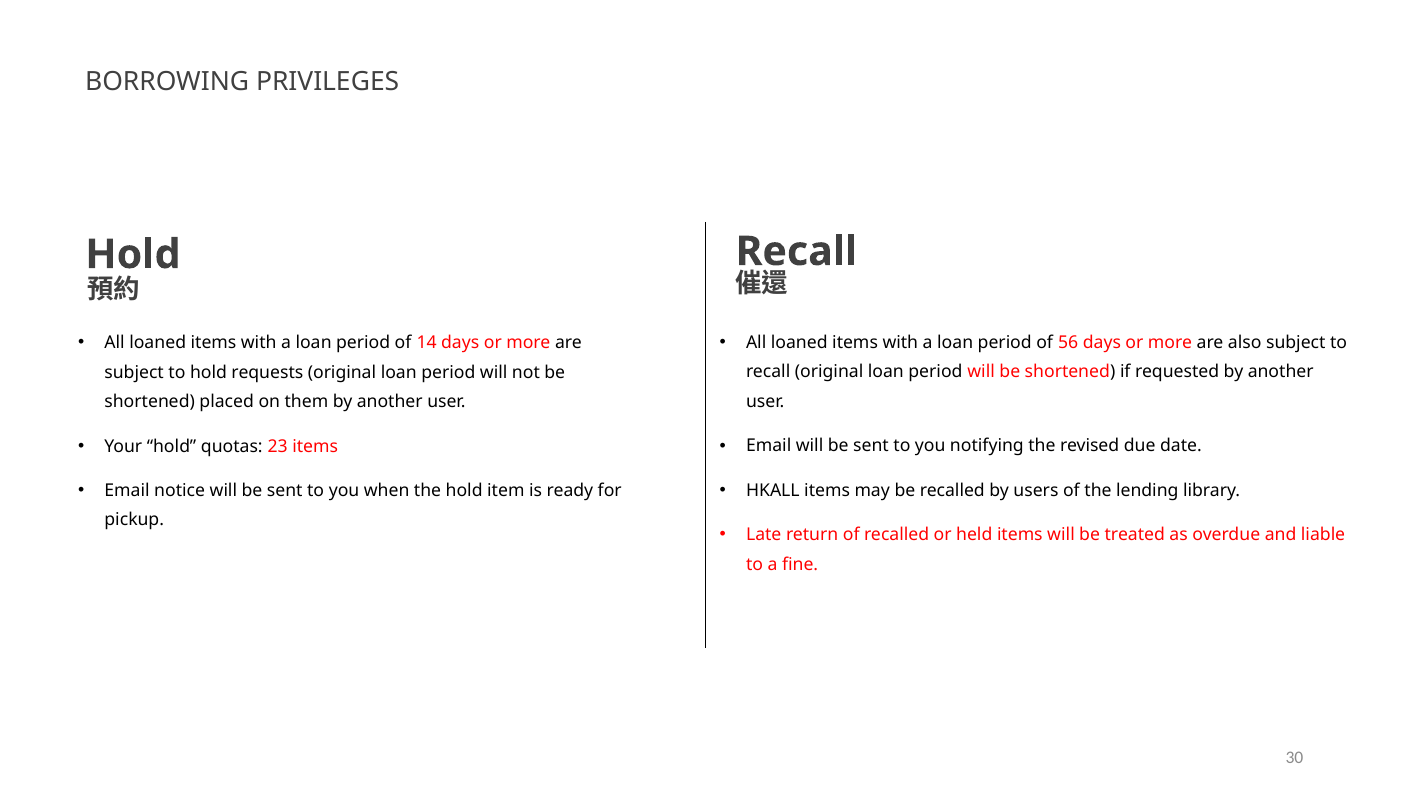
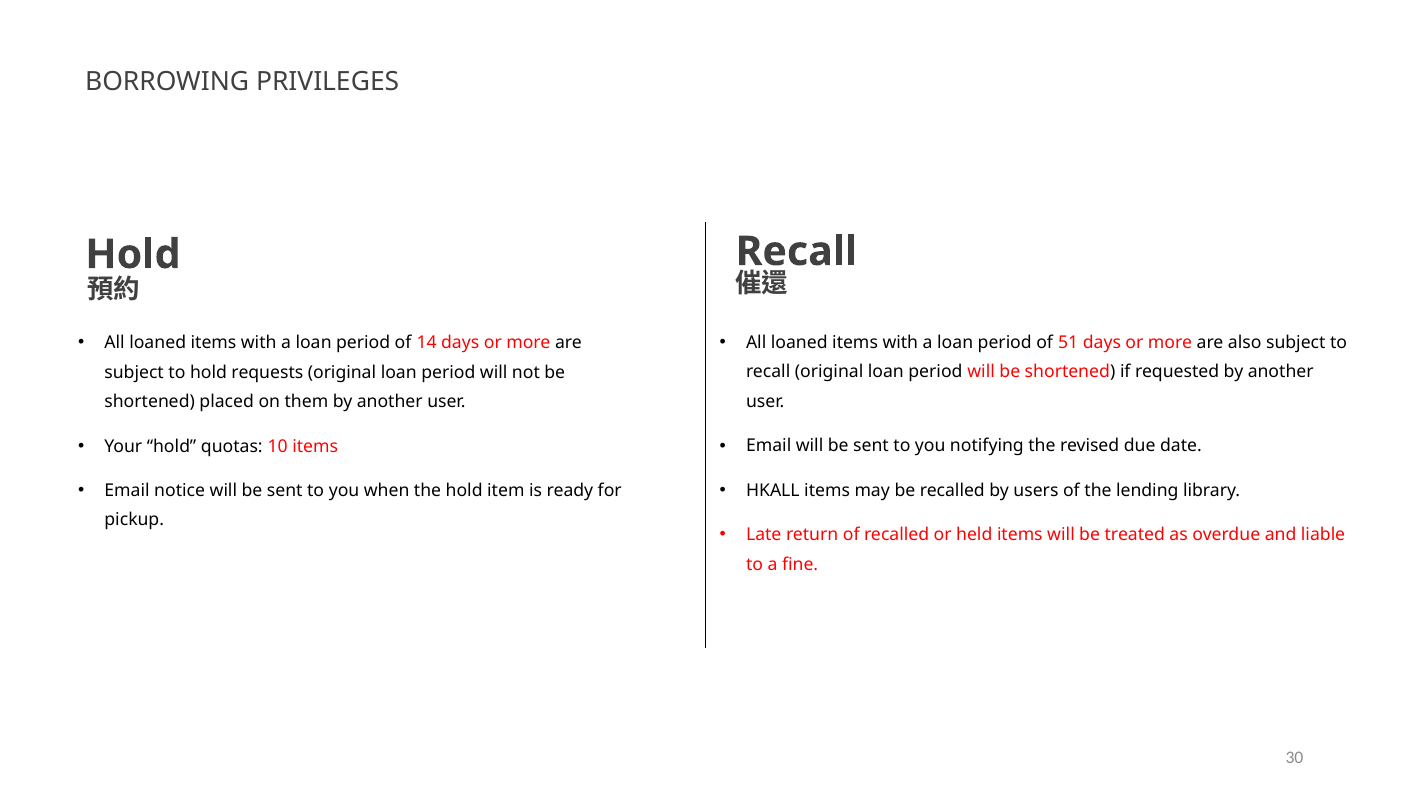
56: 56 -> 51 (1068, 342)
23: 23 -> 10 (278, 446)
